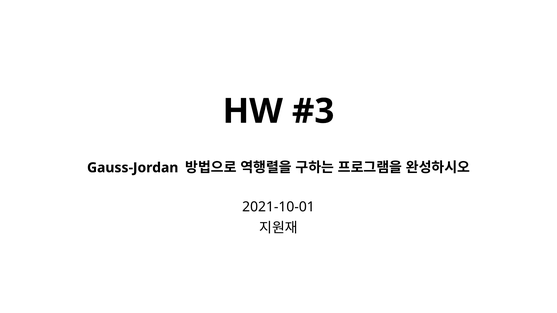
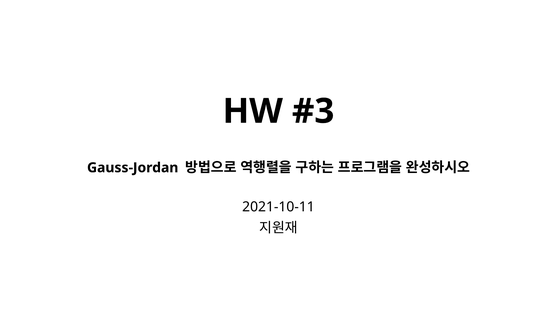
2021-10-01: 2021-10-01 -> 2021-10-11 (278, 207)
